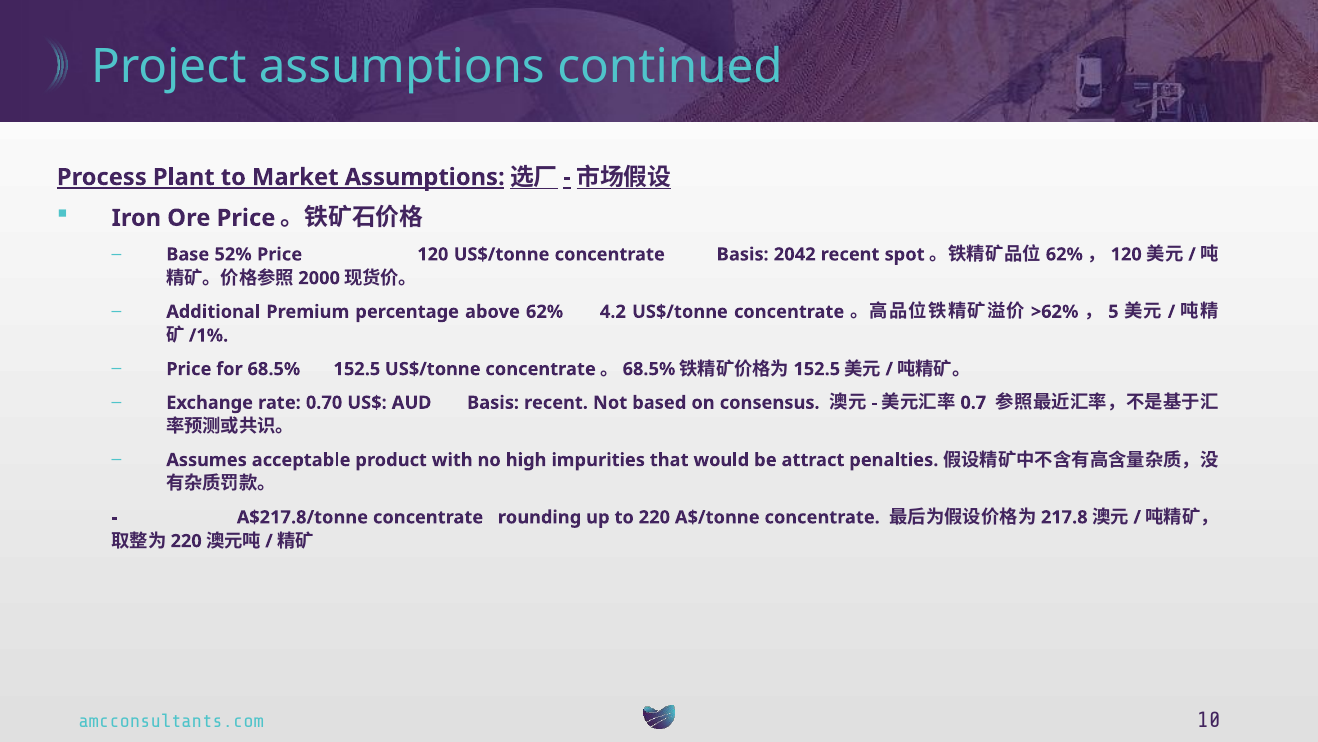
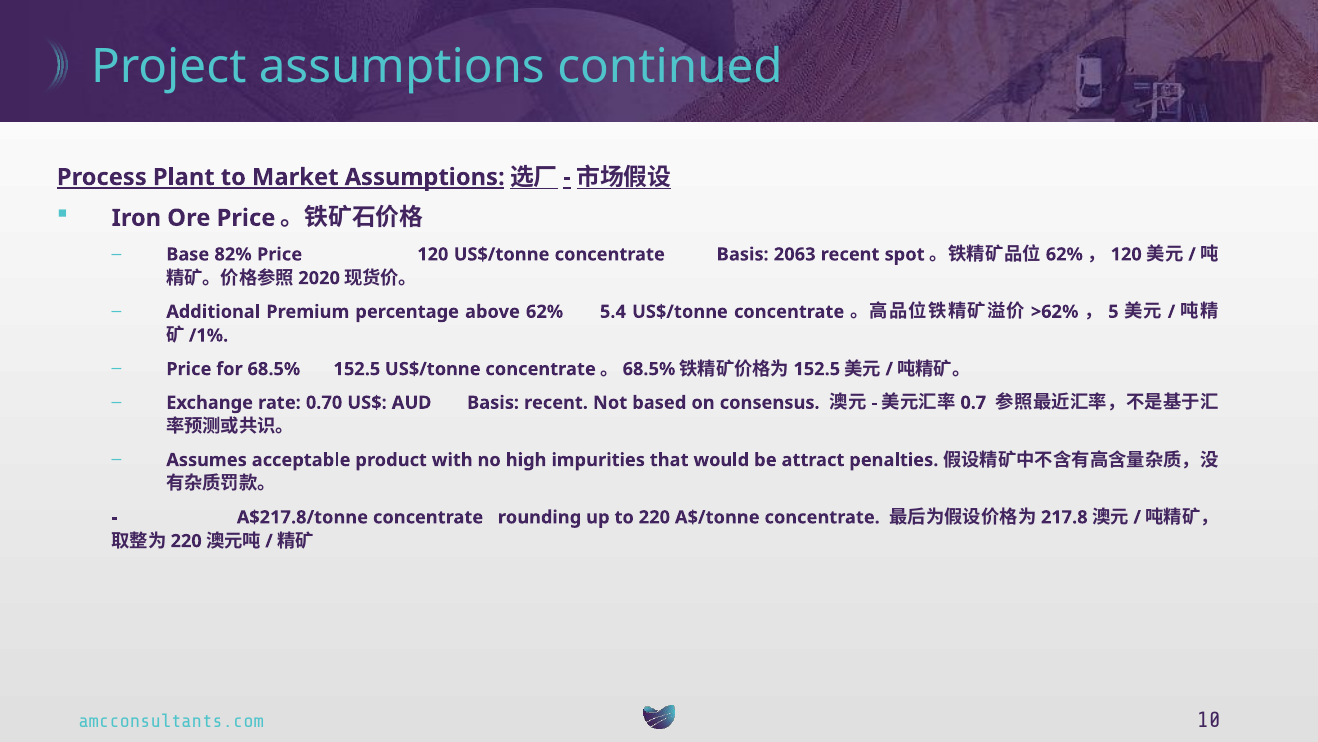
52%: 52% -> 82% (233, 254)
2042: 2042 -> 2063 (795, 254)
2000: 2000 -> 2020 (319, 278)
4.2: 4.2 -> 5.4 (613, 312)
